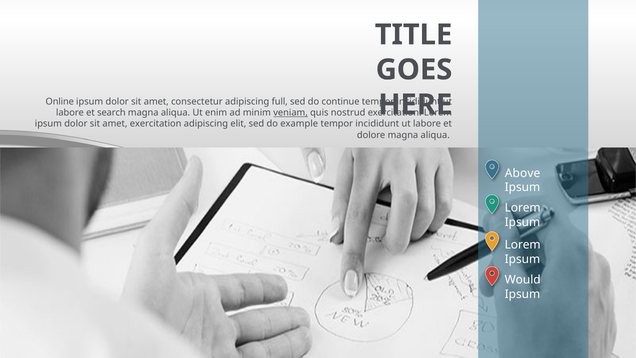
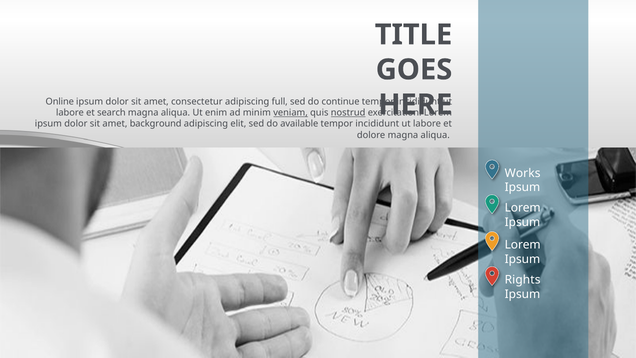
nostrud underline: none -> present (348, 113)
amet exercitation: exercitation -> background (156, 124)
example: example -> available (299, 124)
Above: Above -> Works (523, 173)
Would: Would -> Rights (523, 280)
